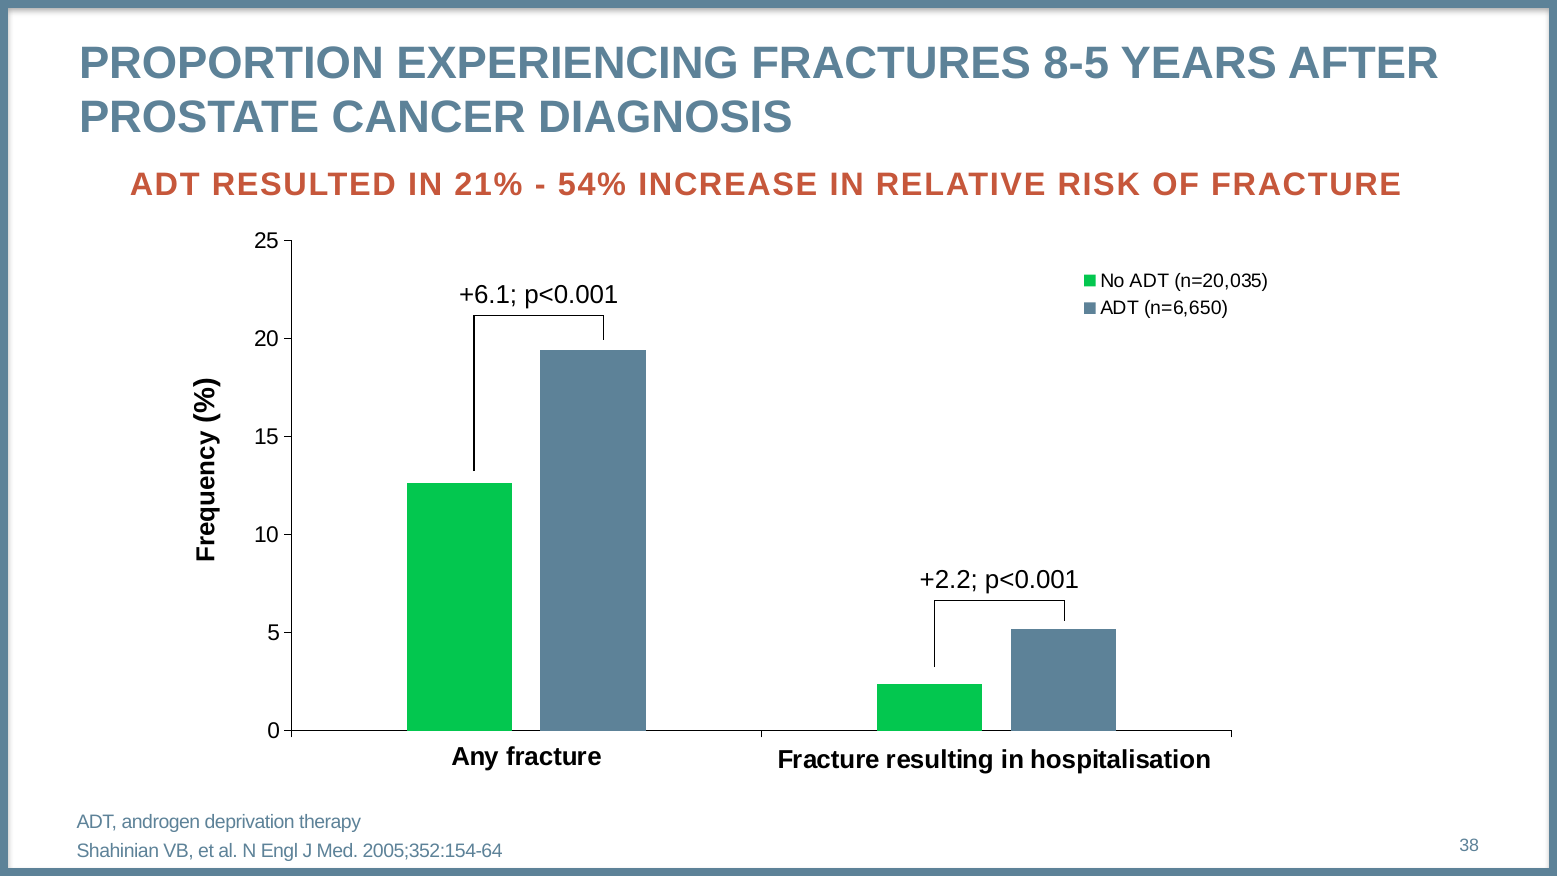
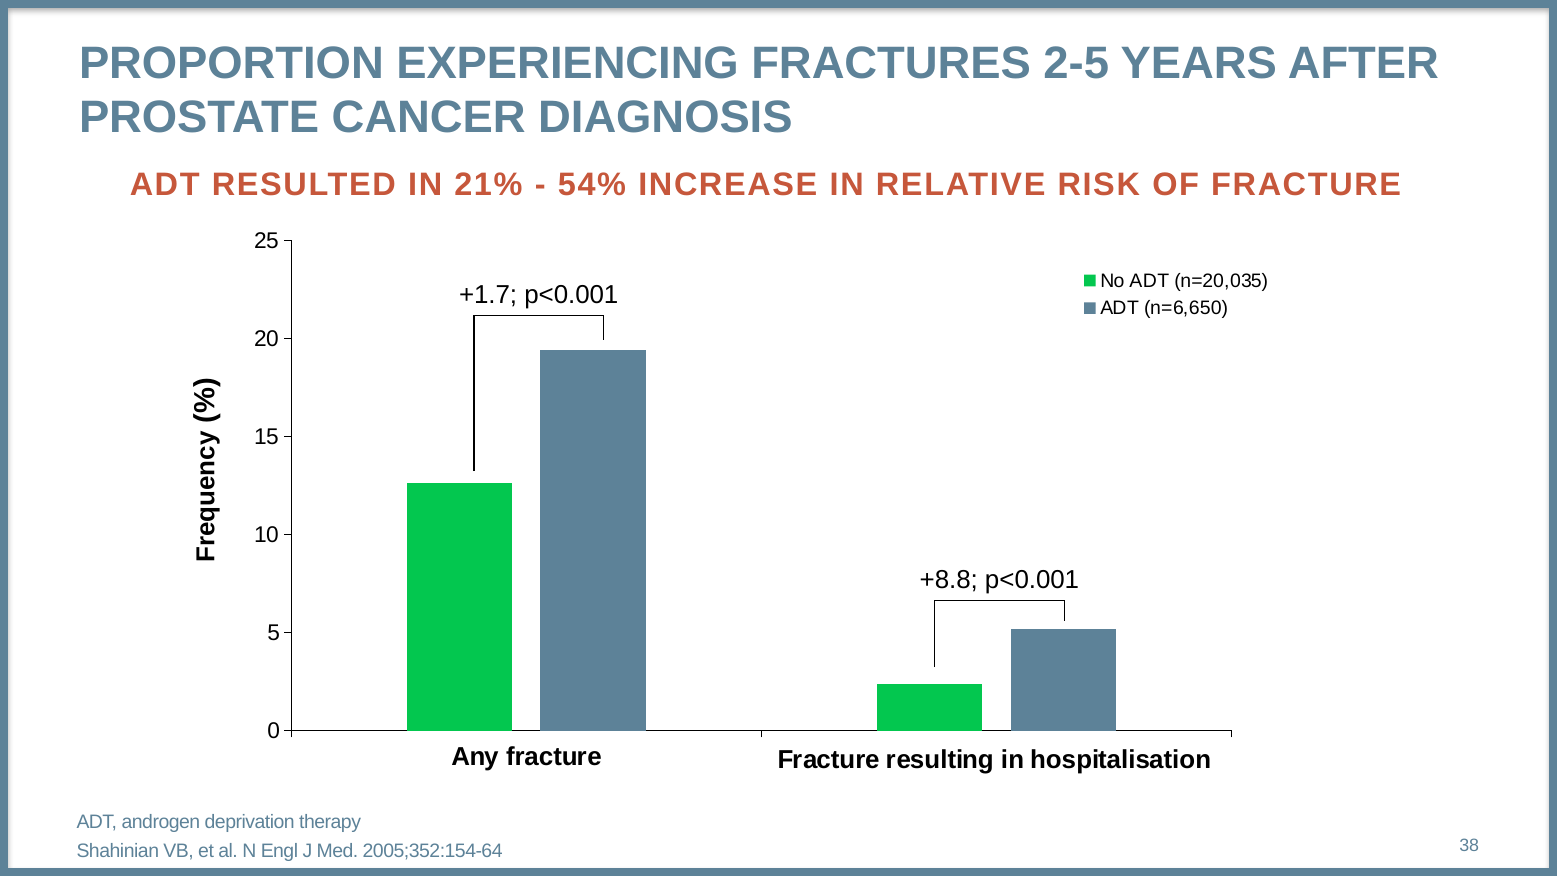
8-5: 8-5 -> 2-5 (1076, 63)
+6.1: +6.1 -> +1.7 (488, 295)
+2.2: +2.2 -> +8.8 (949, 580)
